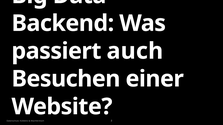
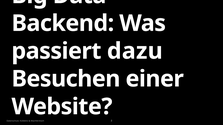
auch: auch -> dazu (135, 51)
